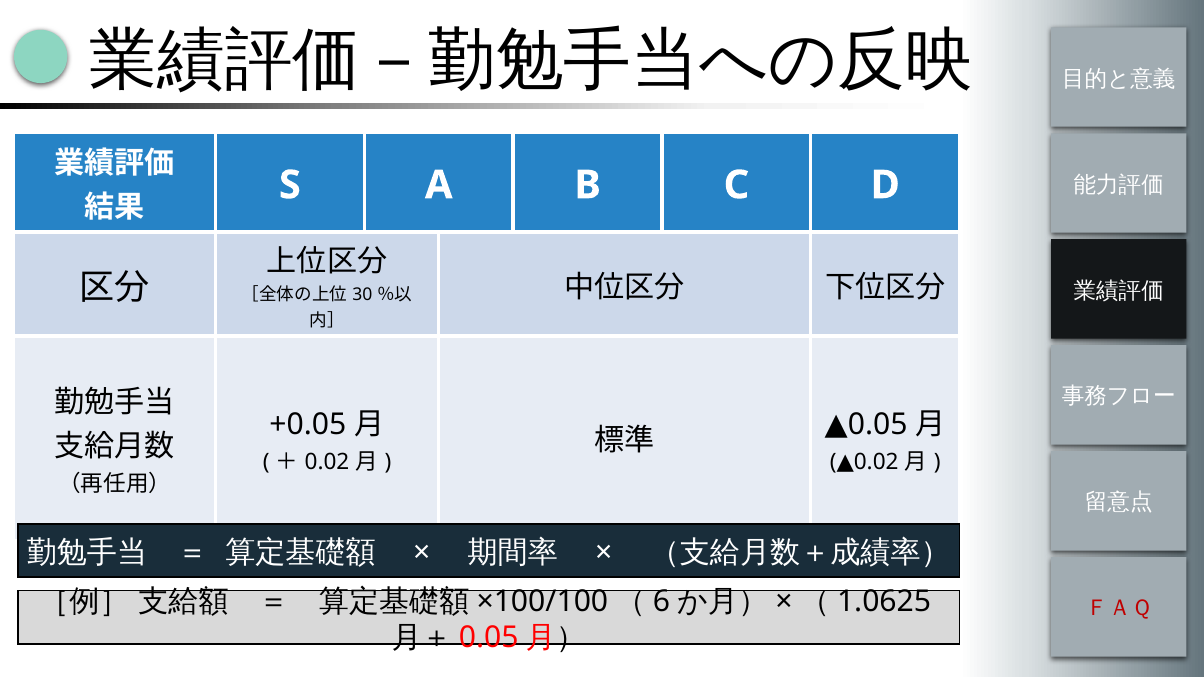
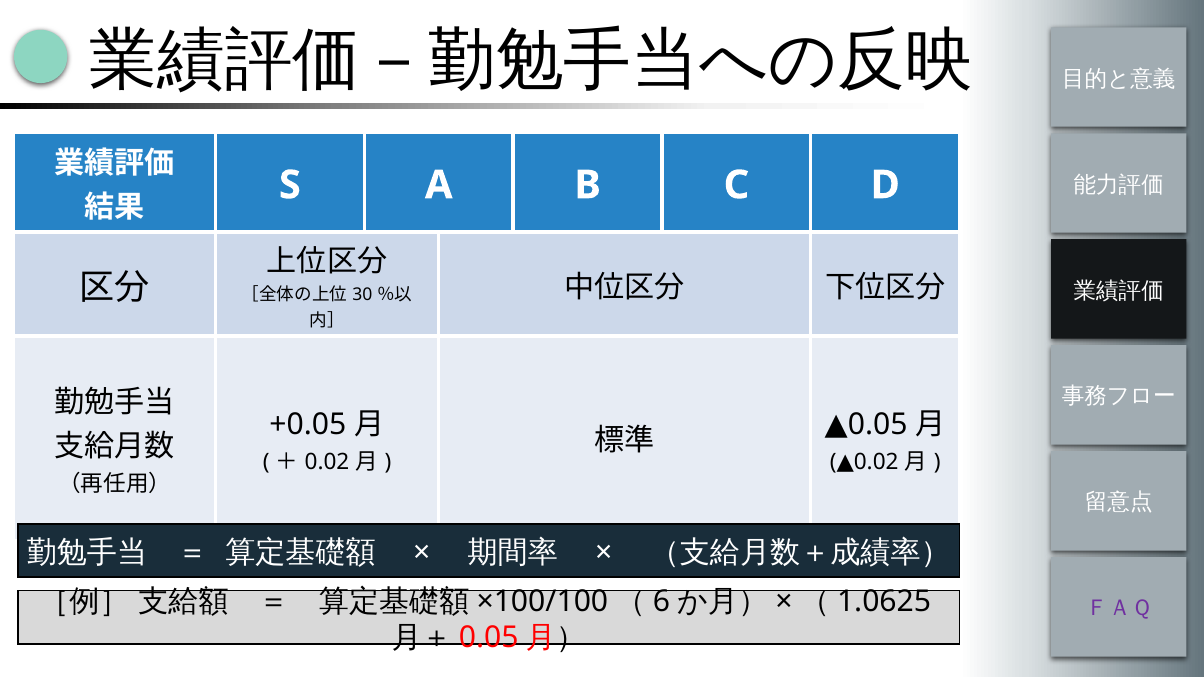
ＦＡＱ colour: red -> purple (1119, 609)
